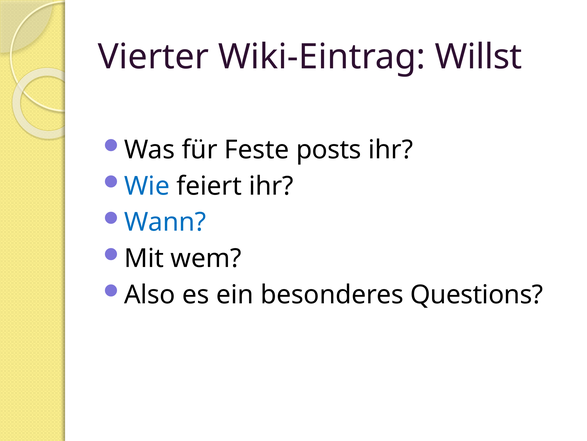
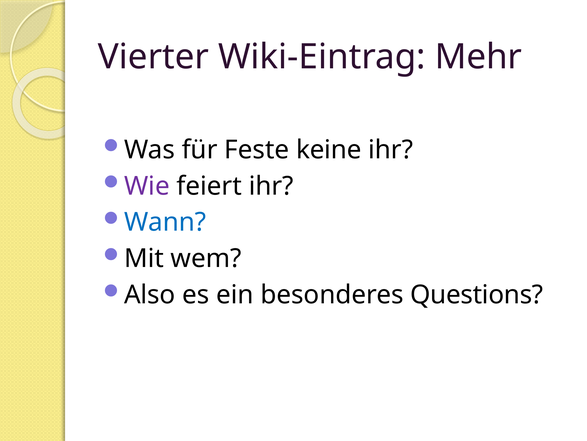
Willst: Willst -> Mehr (478, 57)
posts: posts -> keine (329, 150)
Wie colour: blue -> purple (147, 186)
